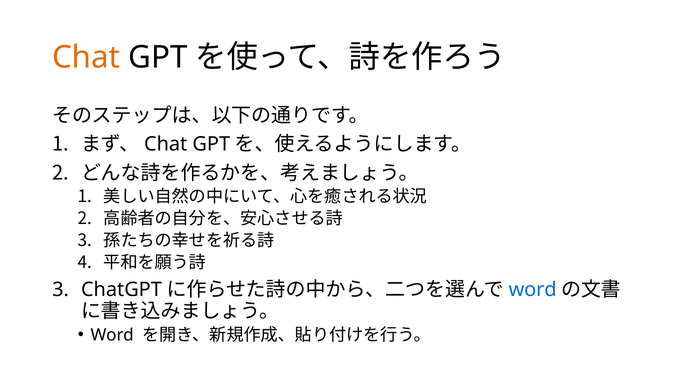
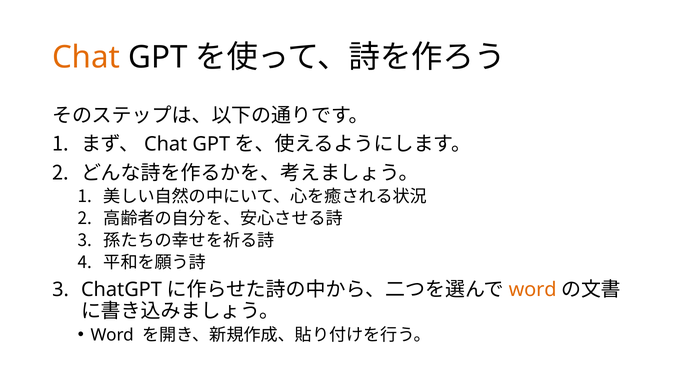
word colour: blue -> orange (533, 290)
